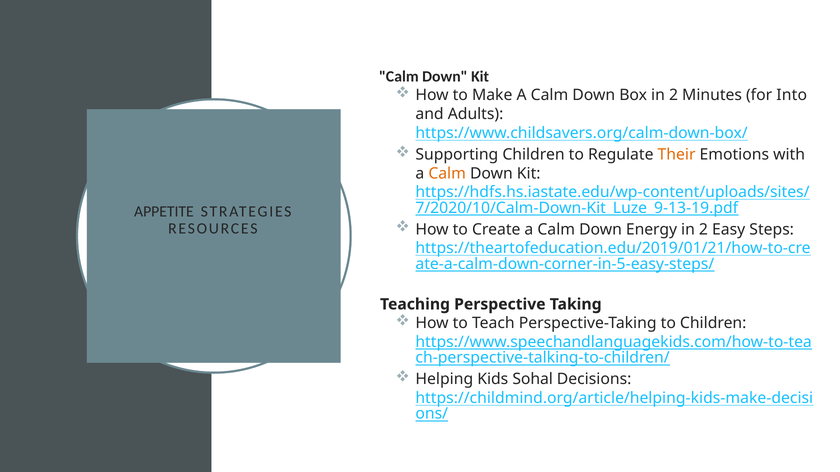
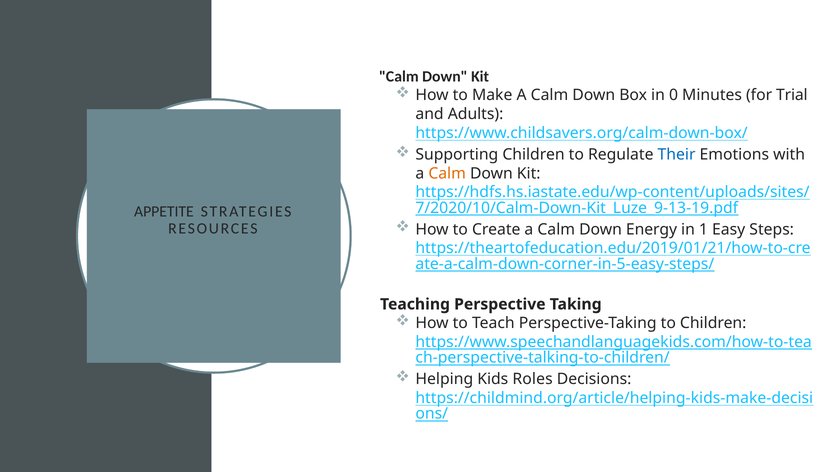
Box in 2: 2 -> 0 (674, 95)
Into: Into -> Trial (792, 95)
Their colour: orange -> blue (677, 155)
2: 2 -> 1 (703, 230)
Sohal: Sohal -> Roles (533, 380)
